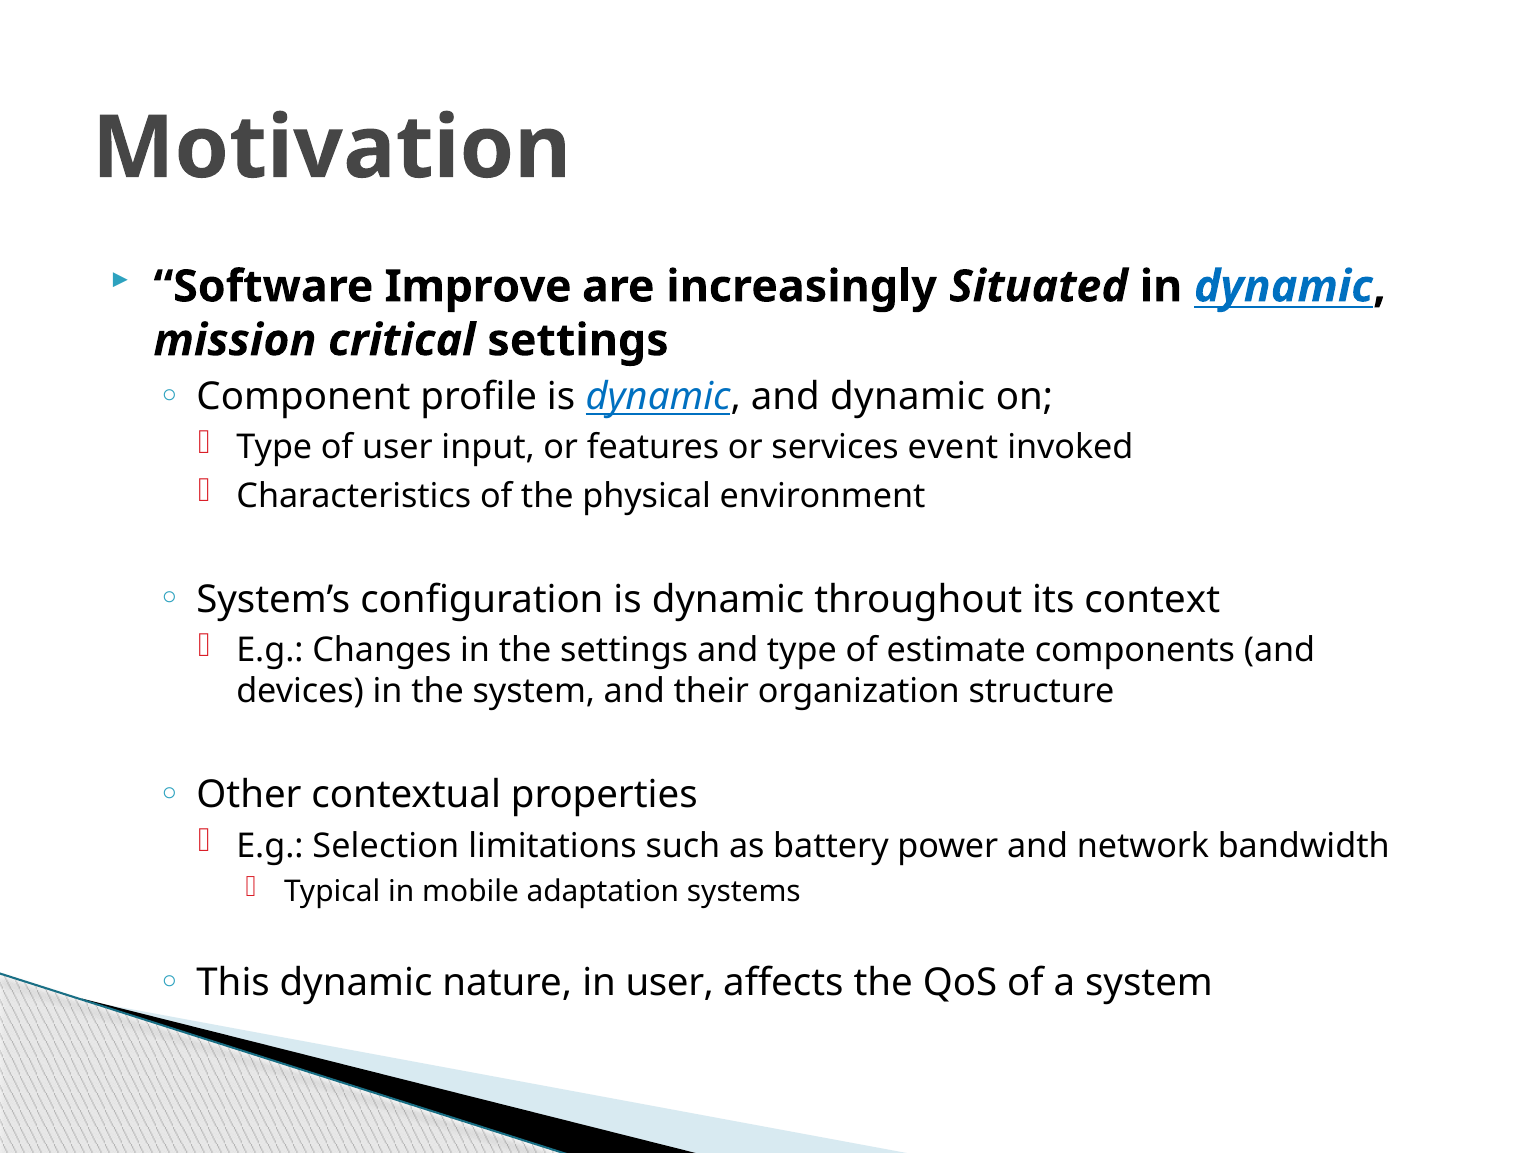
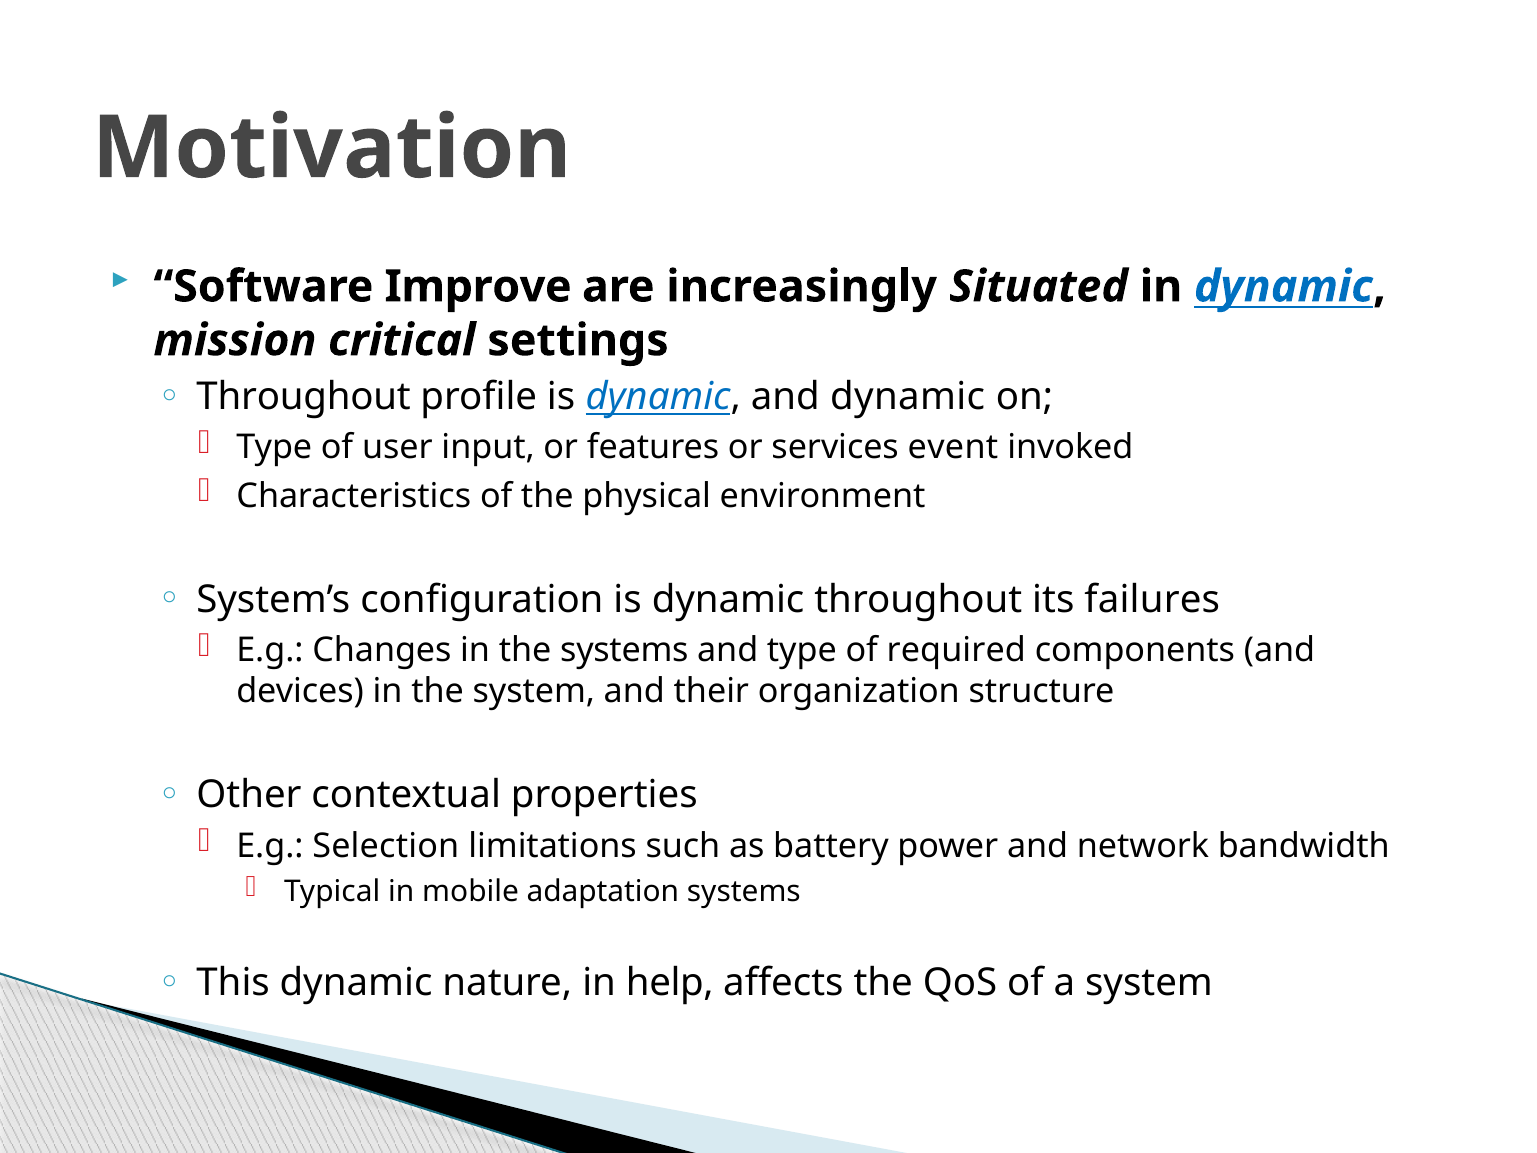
Component: Component -> Throughout (304, 397)
context: context -> failures (1152, 600)
the settings: settings -> systems (624, 650)
estimate: estimate -> required (956, 650)
in user: user -> help (670, 983)
